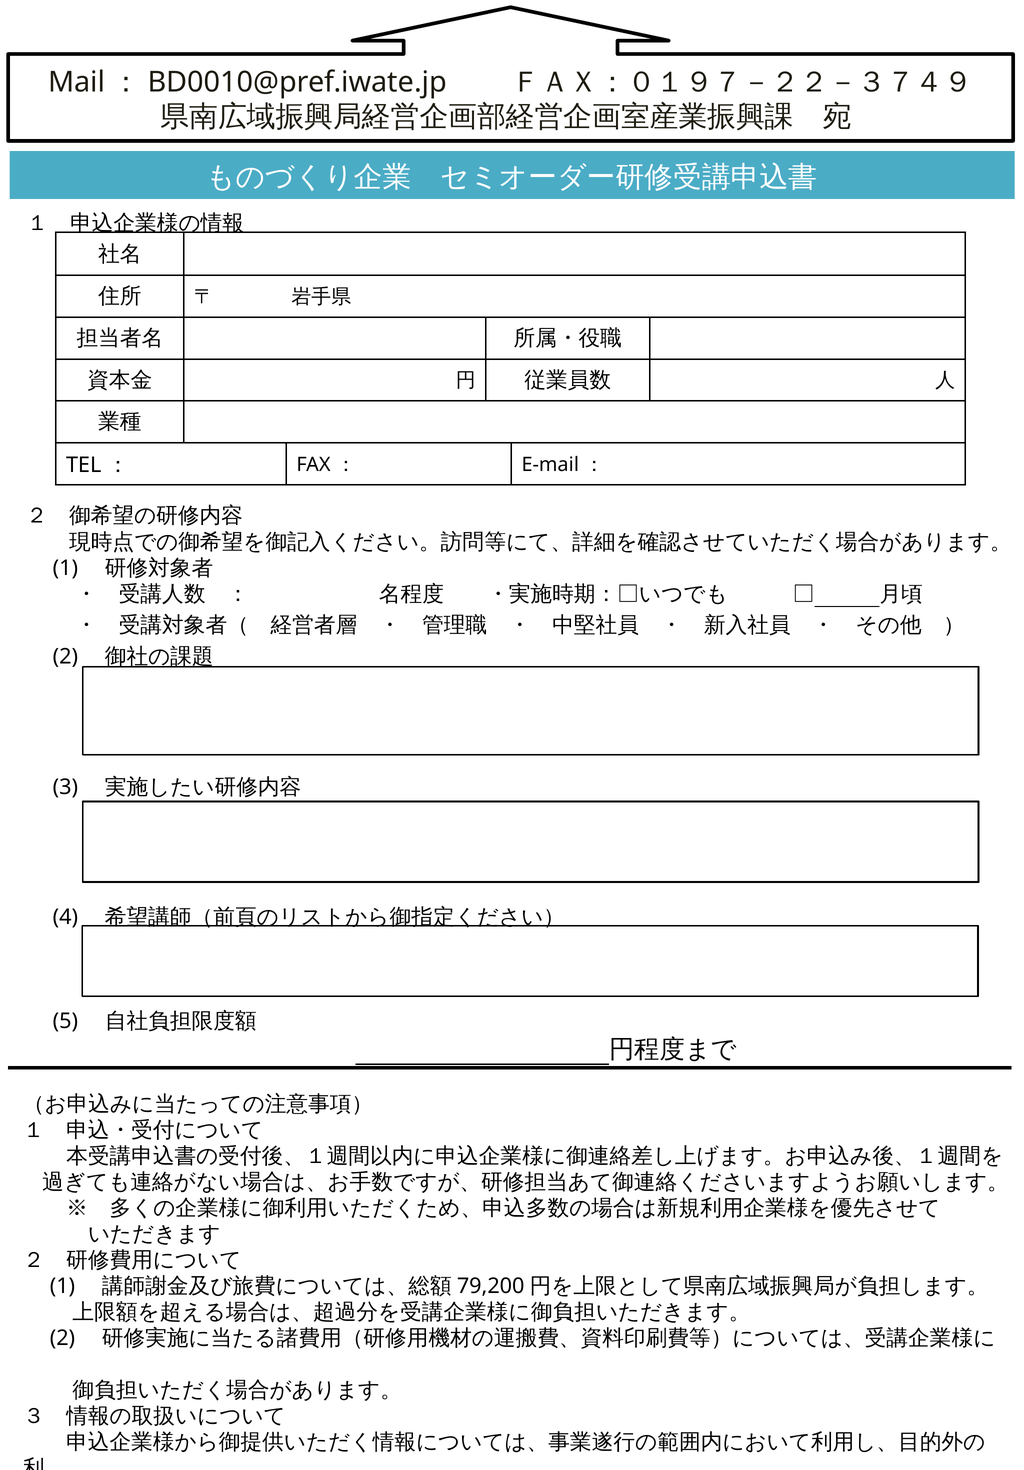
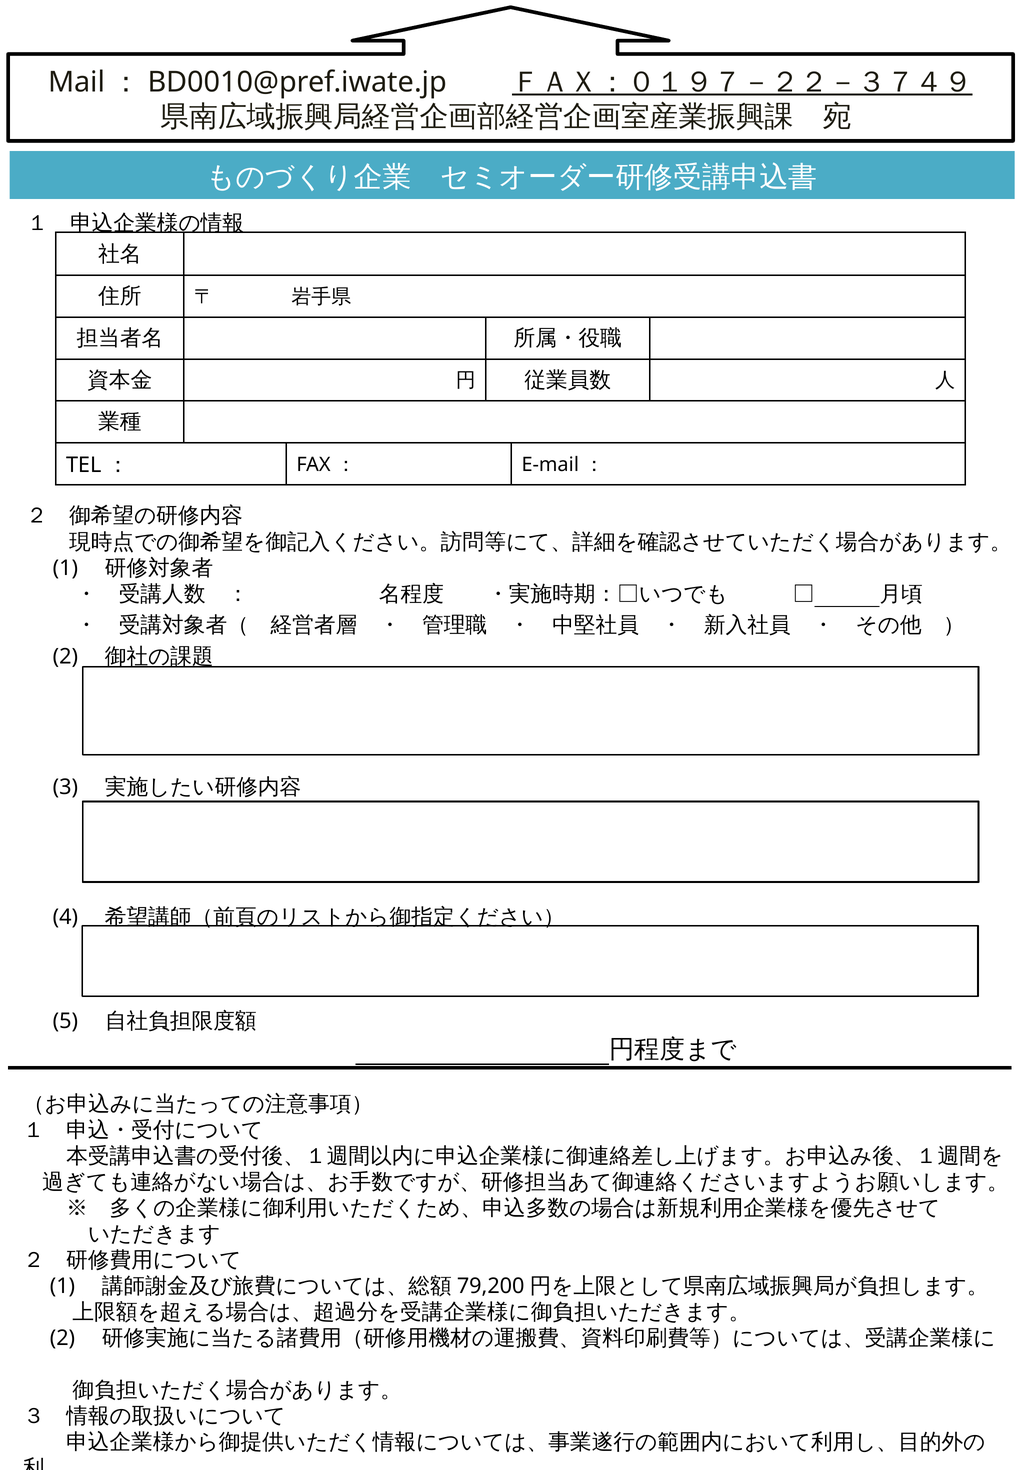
ＦＡＸ：０１９７－２２－３７４９ underline: none -> present (742, 82)
